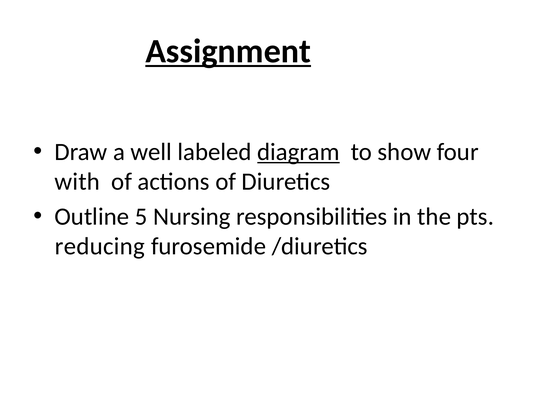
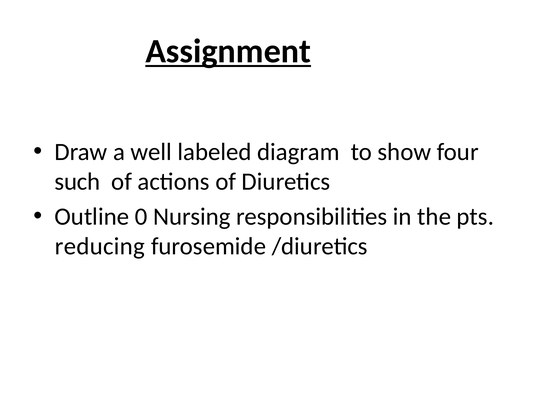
diagram underline: present -> none (298, 152)
with: with -> such (77, 182)
5: 5 -> 0 (141, 217)
